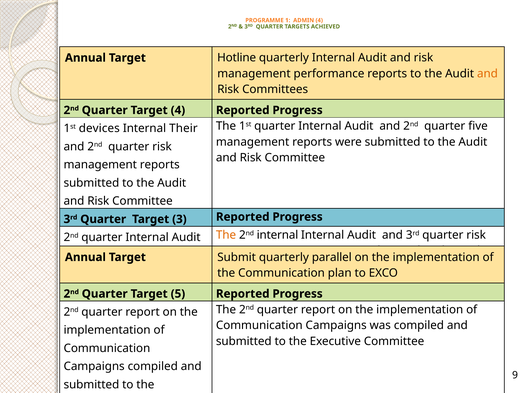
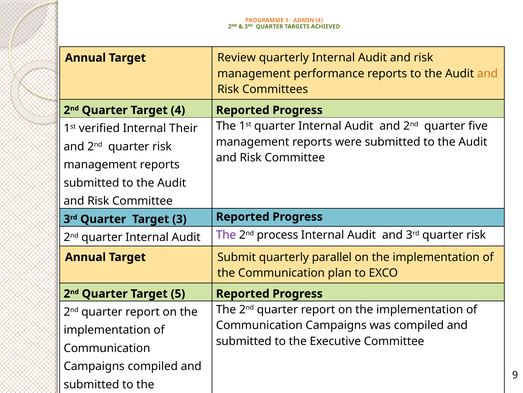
Hotline: Hotline -> Review (237, 58)
devices: devices -> verified (99, 128)
The colour: orange -> purple (226, 235)
2nd internal: internal -> process (277, 235)
